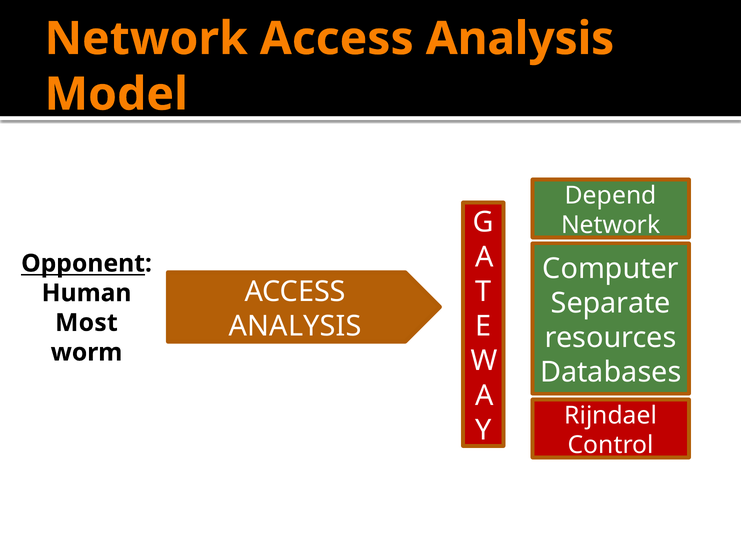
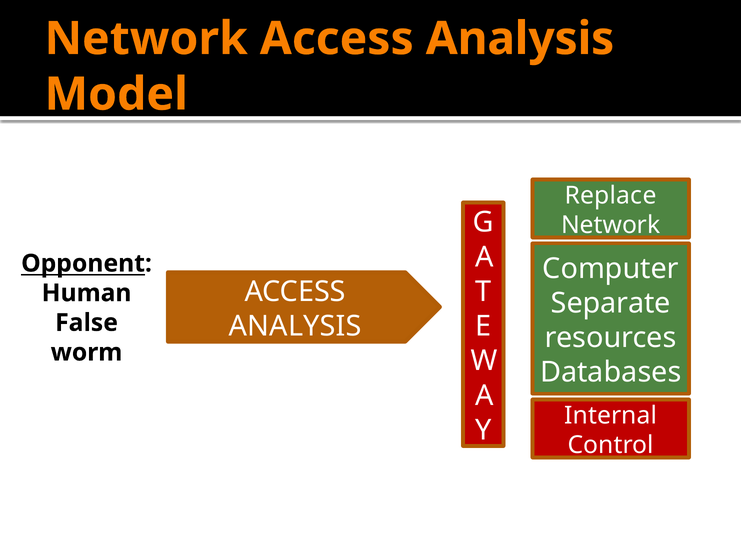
Depend: Depend -> Replace (611, 195)
Most: Most -> False (87, 323)
Rijndael: Rijndael -> Internal (611, 415)
